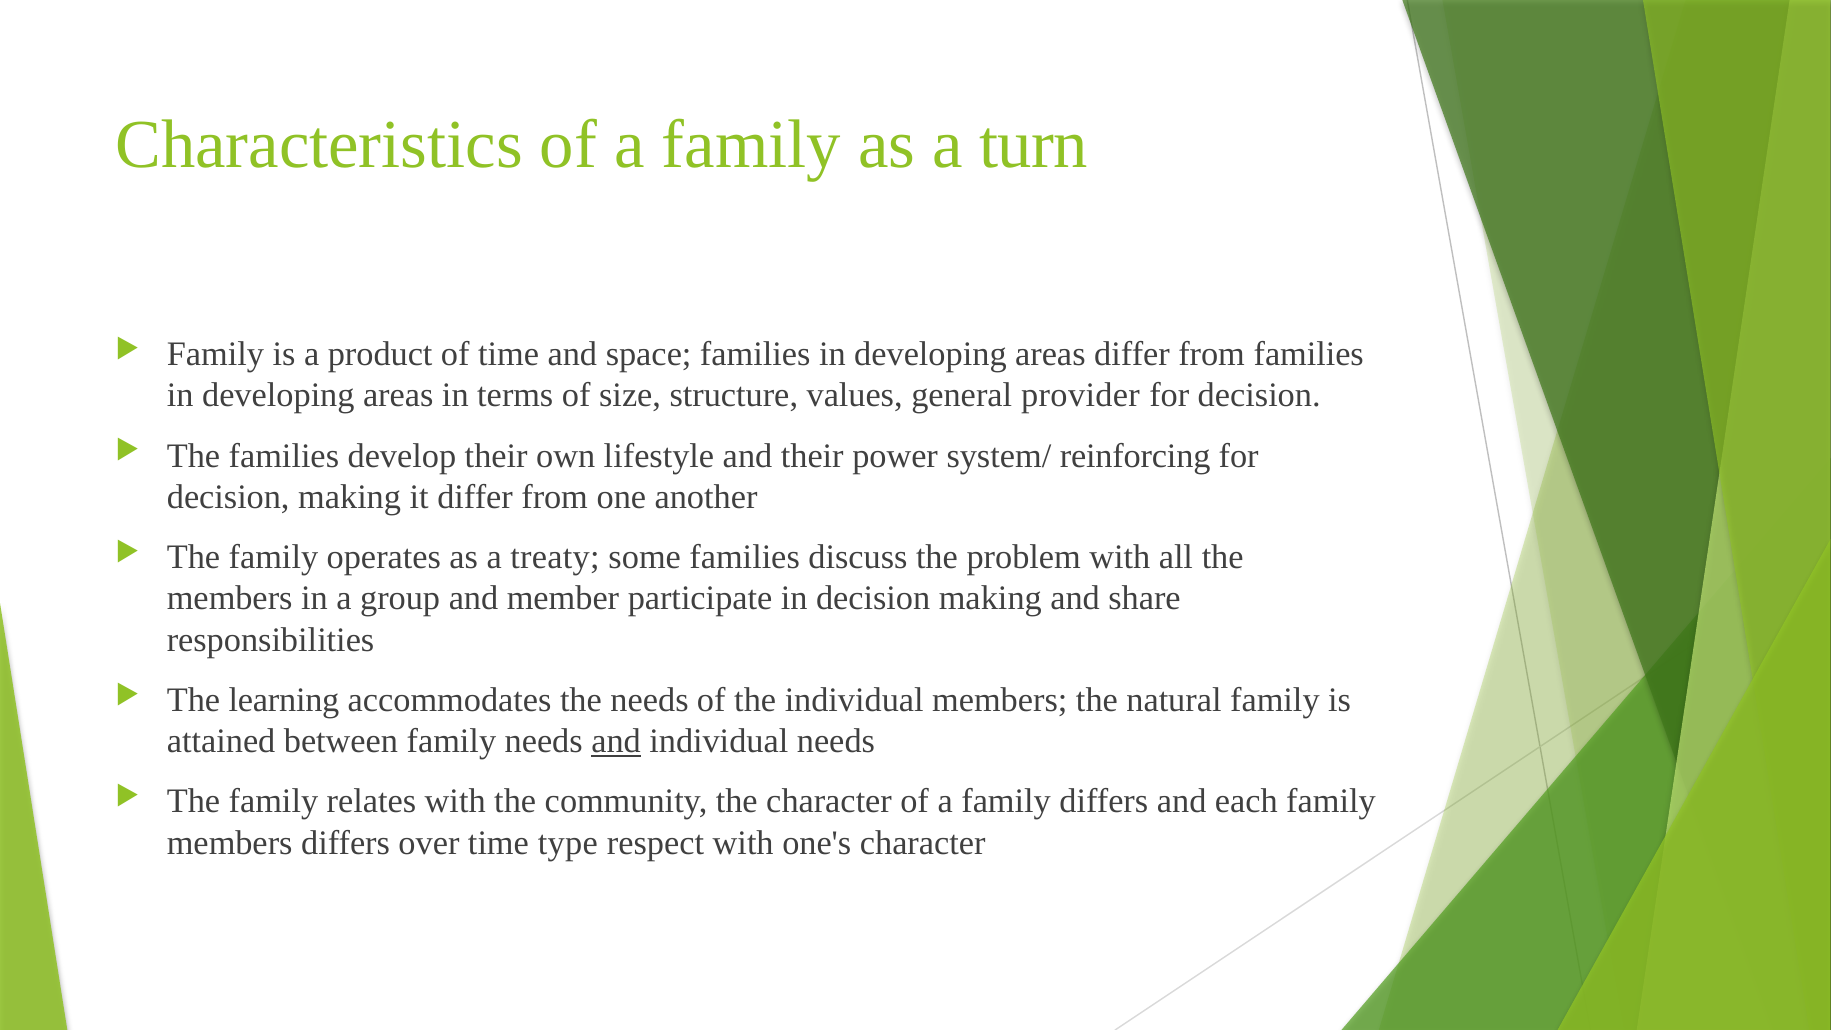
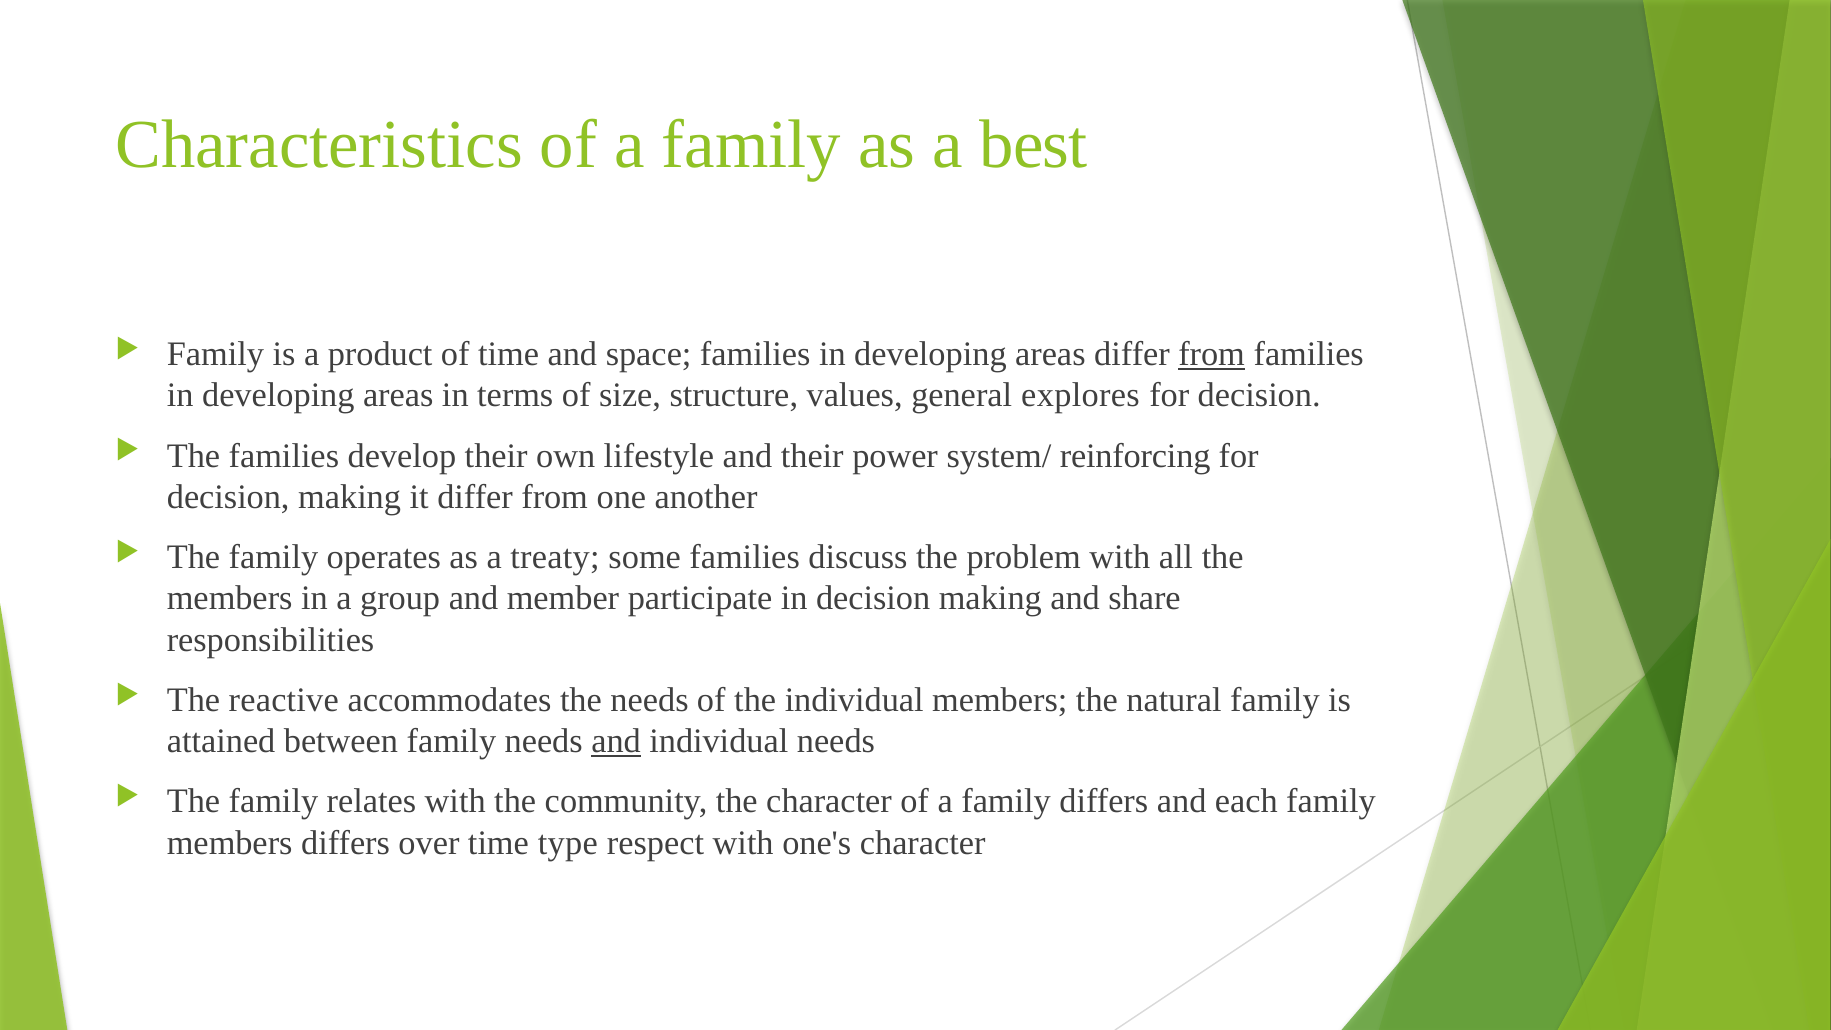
turn: turn -> best (1034, 144)
from underline: none -> present (1212, 354)
provider: provider -> explores (1081, 396)
learning: learning -> reactive (284, 700)
